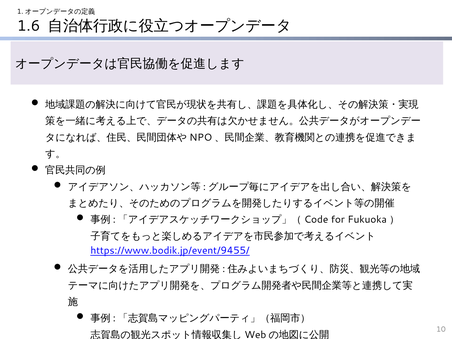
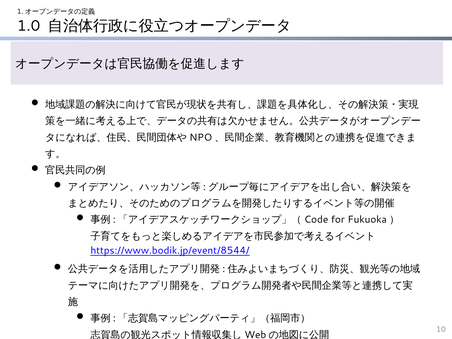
1.6: 1.6 -> 1.0 (29, 26)
https://www.bodik.jp/event/9455/: https://www.bodik.jp/event/9455/ -> https://www.bodik.jp/event/8544/ (170, 250)
